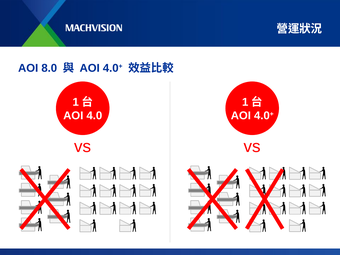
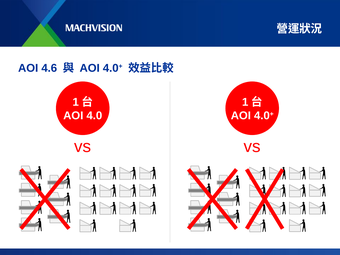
8.0: 8.0 -> 4.6 (49, 68)
